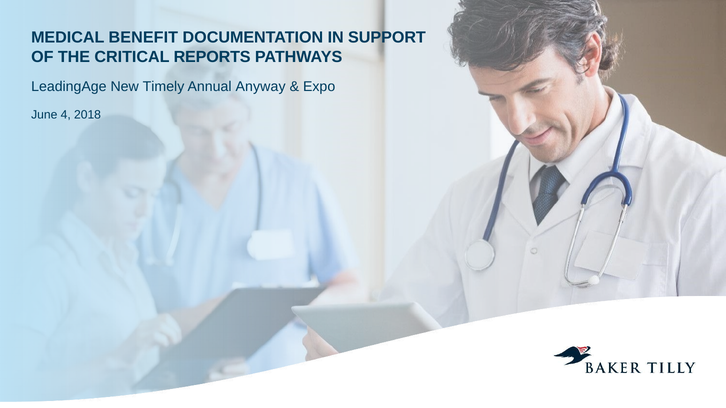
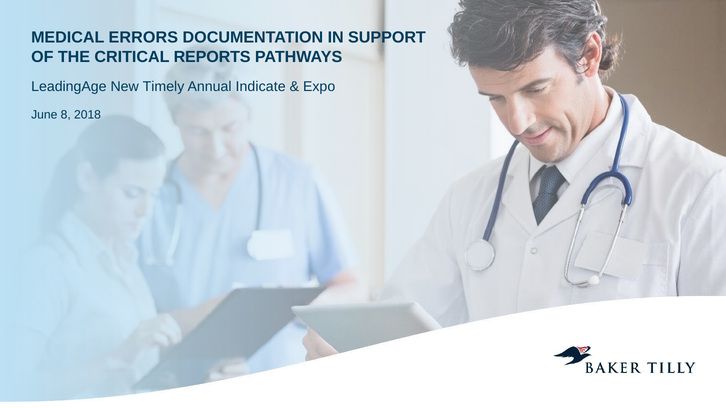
BENEFIT: BENEFIT -> ERRORS (143, 37)
Anyway: Anyway -> Indicate (261, 87)
4: 4 -> 8 (66, 115)
